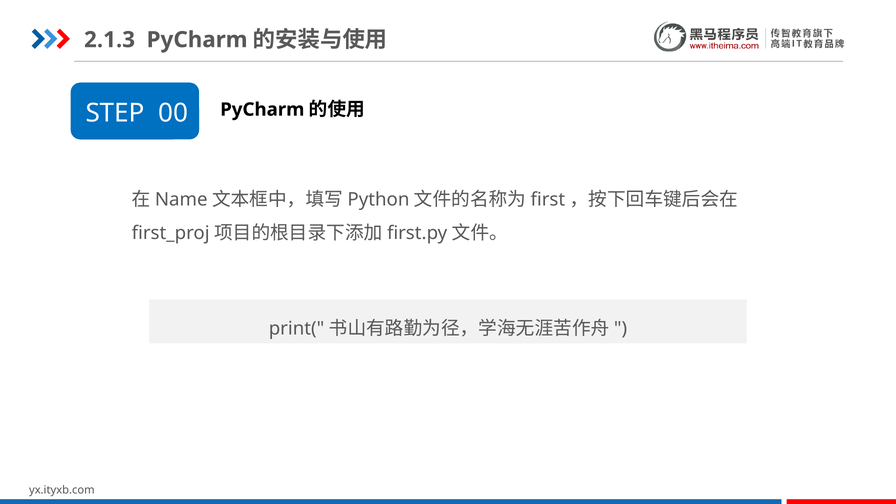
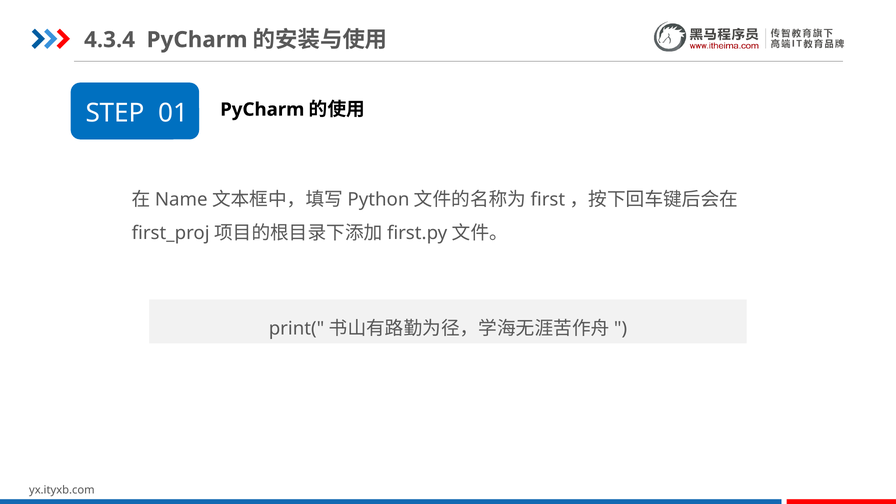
2.1.3: 2.1.3 -> 4.3.4 (110, 40)
00: 00 -> 01 (173, 113)
